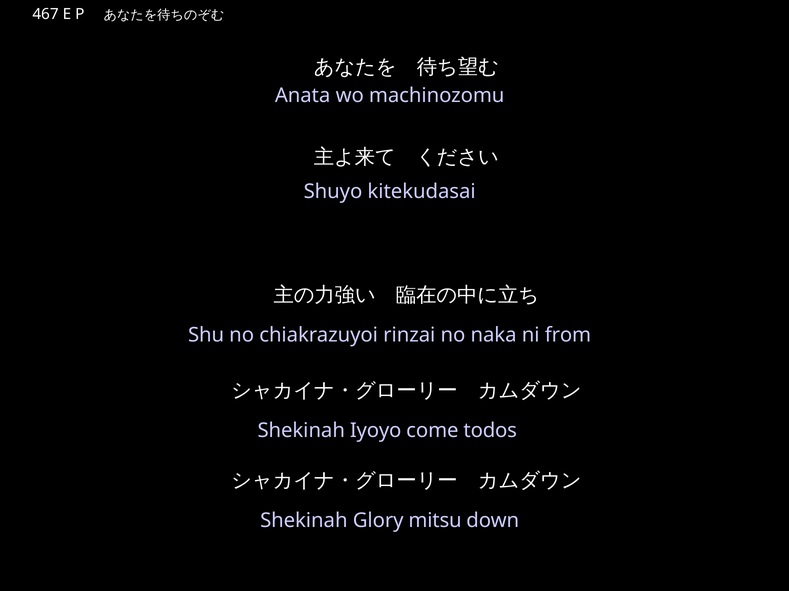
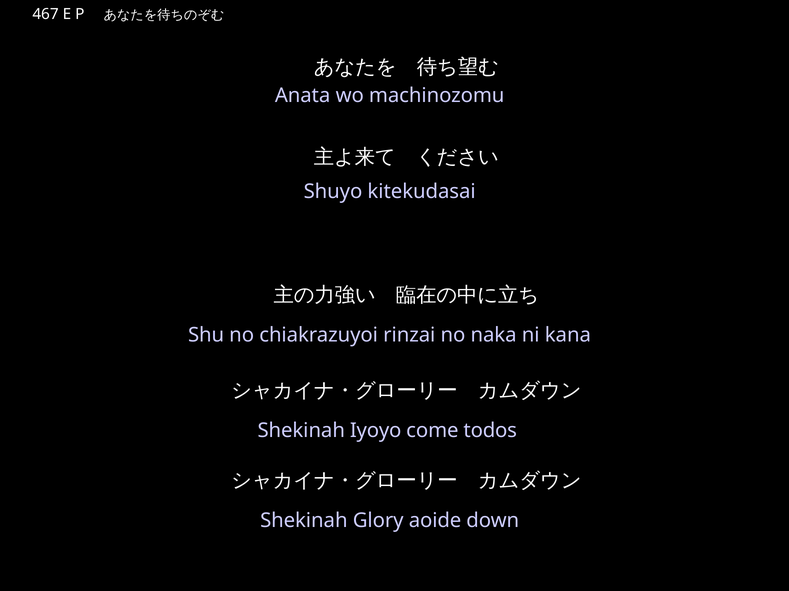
from: from -> kana (568, 335)
mitsu: mitsu -> aoide (435, 521)
